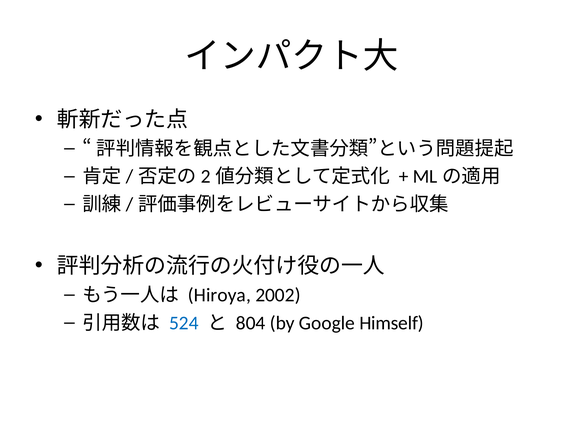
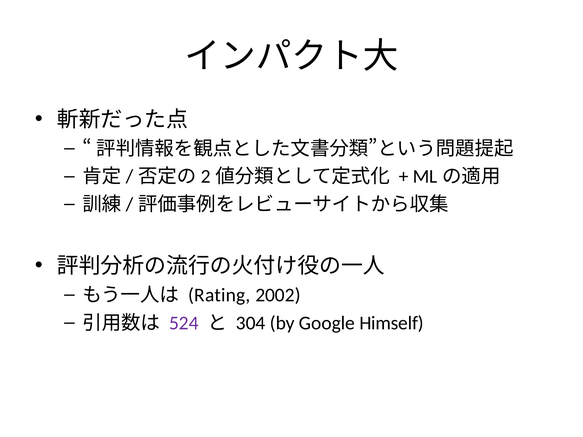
Hiroya: Hiroya -> Rating (219, 295)
524 colour: blue -> purple (184, 323)
804: 804 -> 304 (251, 323)
